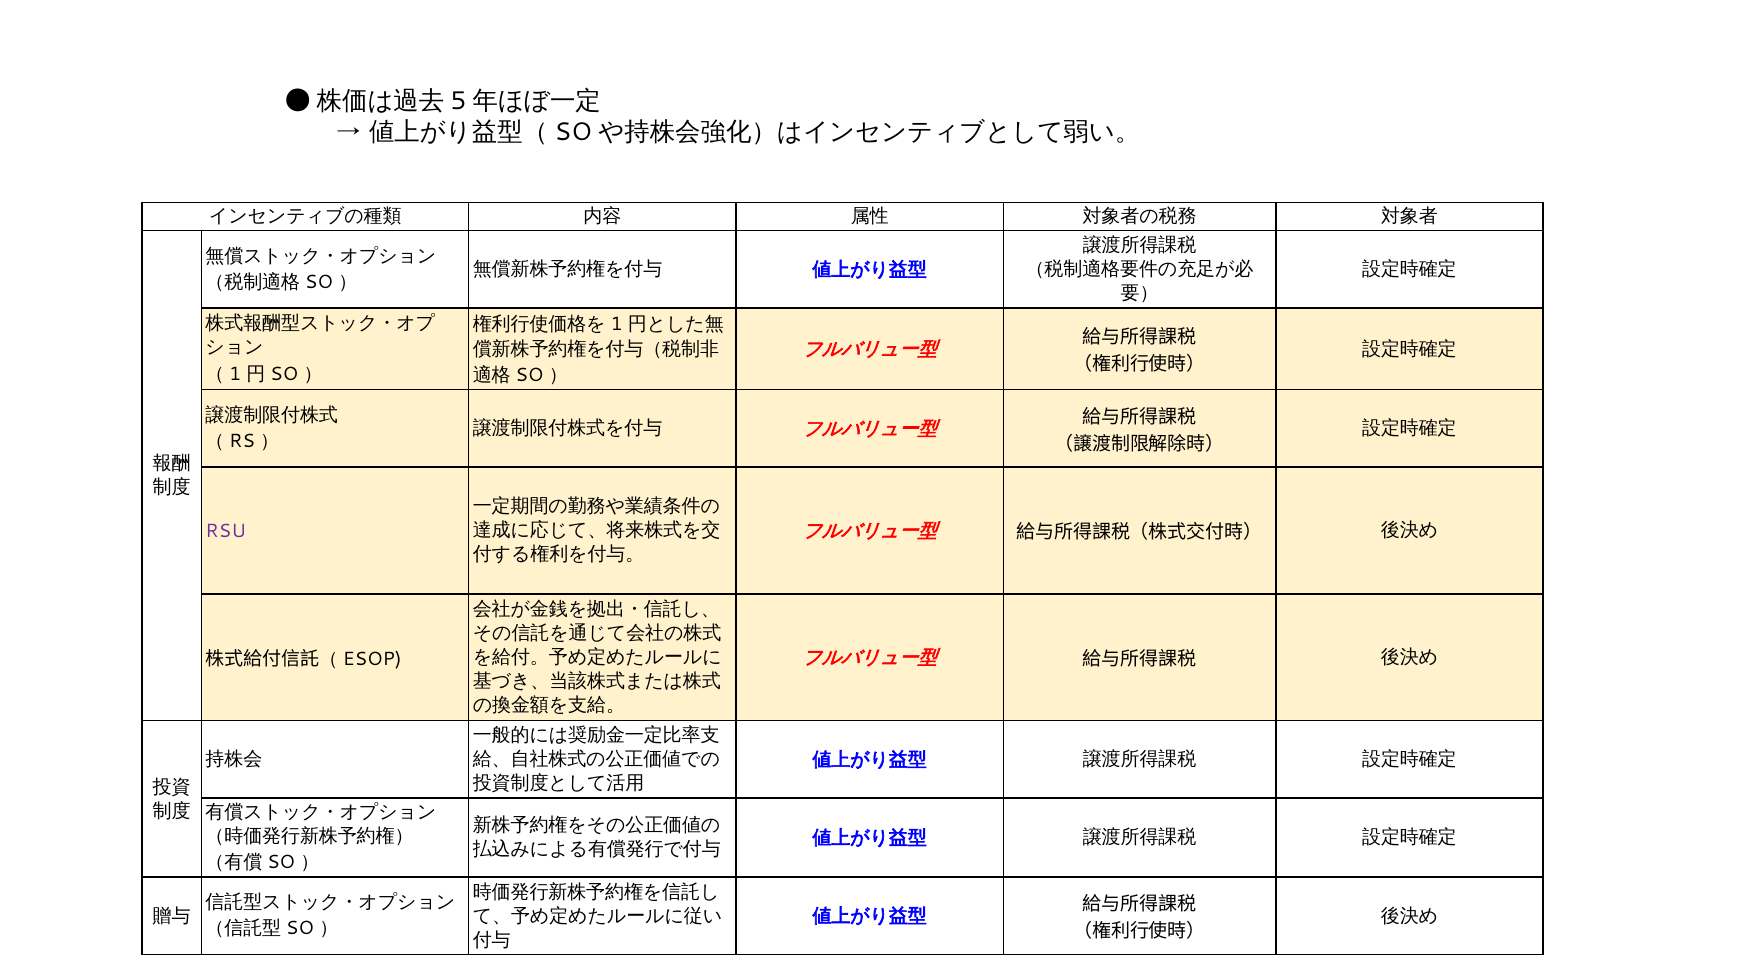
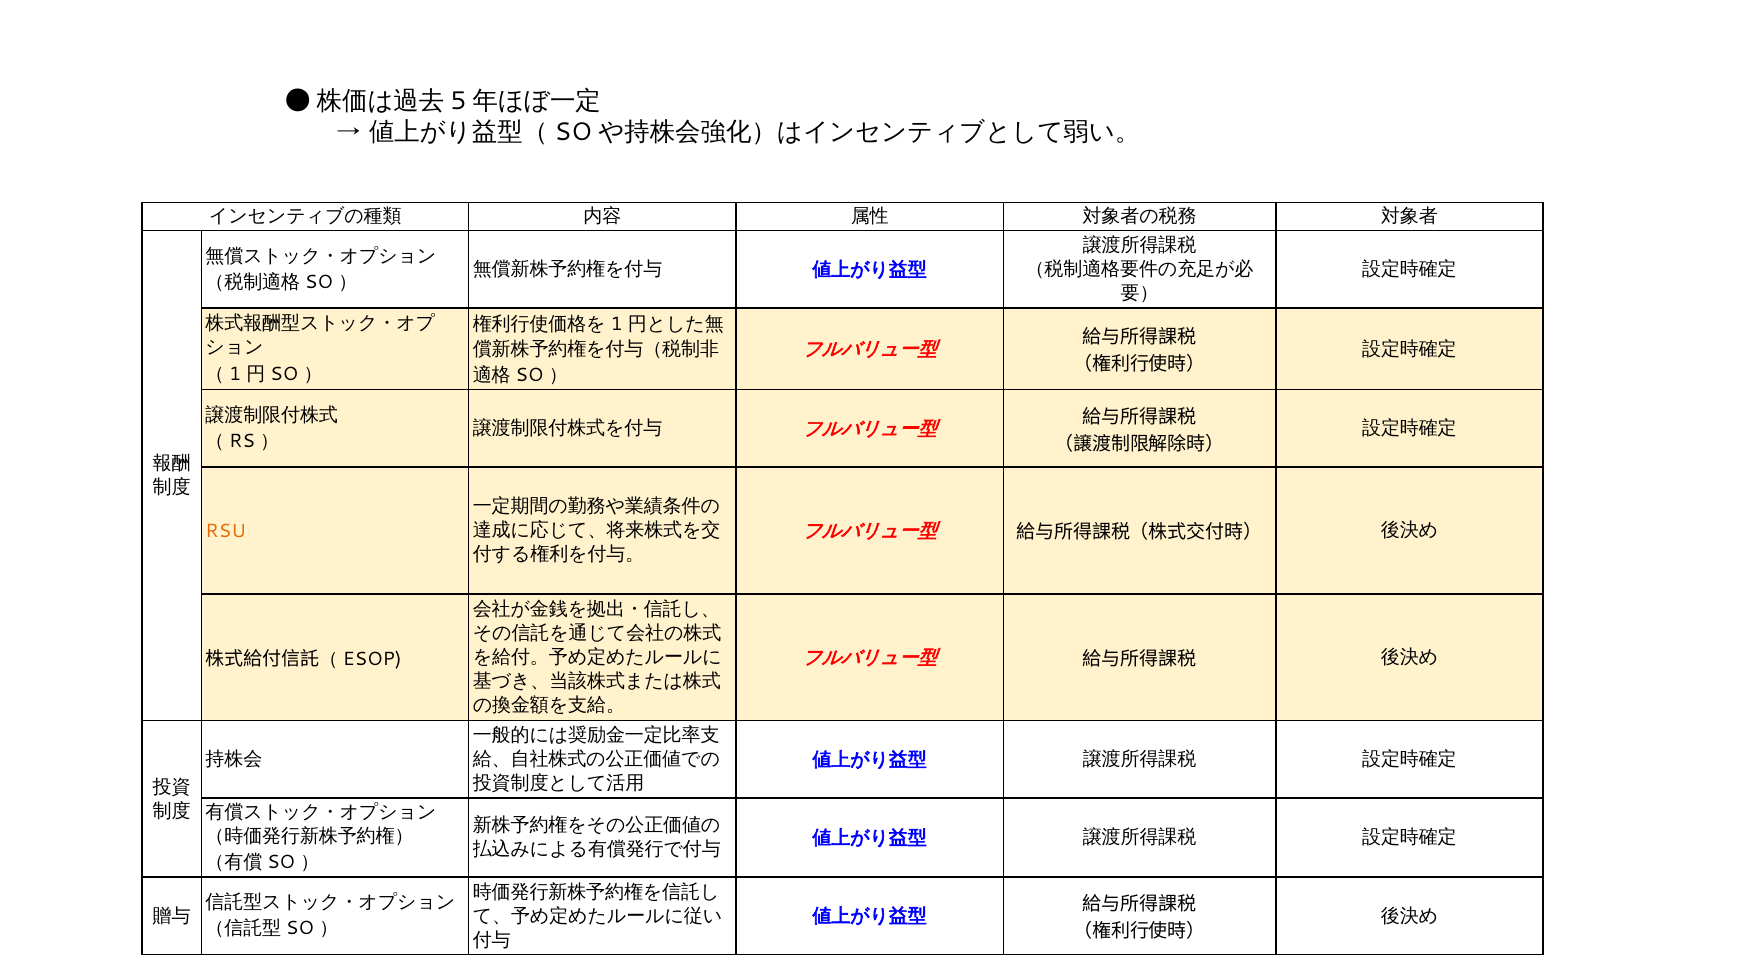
RSU colour: purple -> orange (226, 532)
